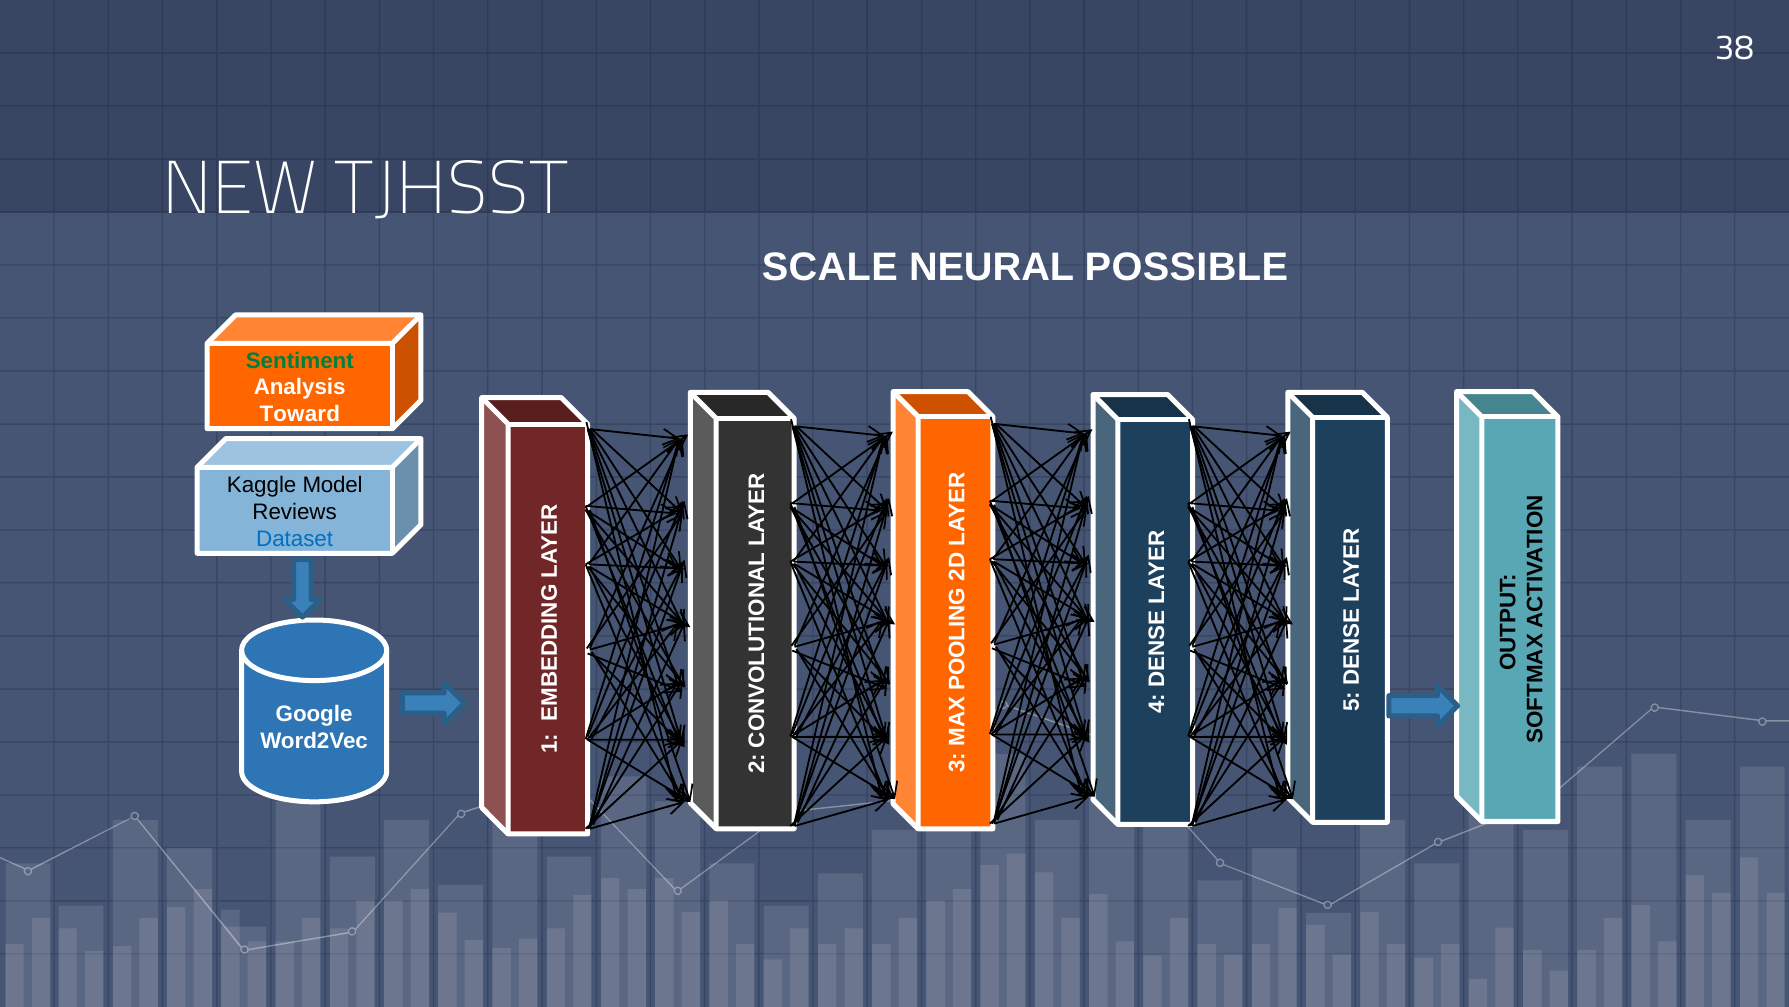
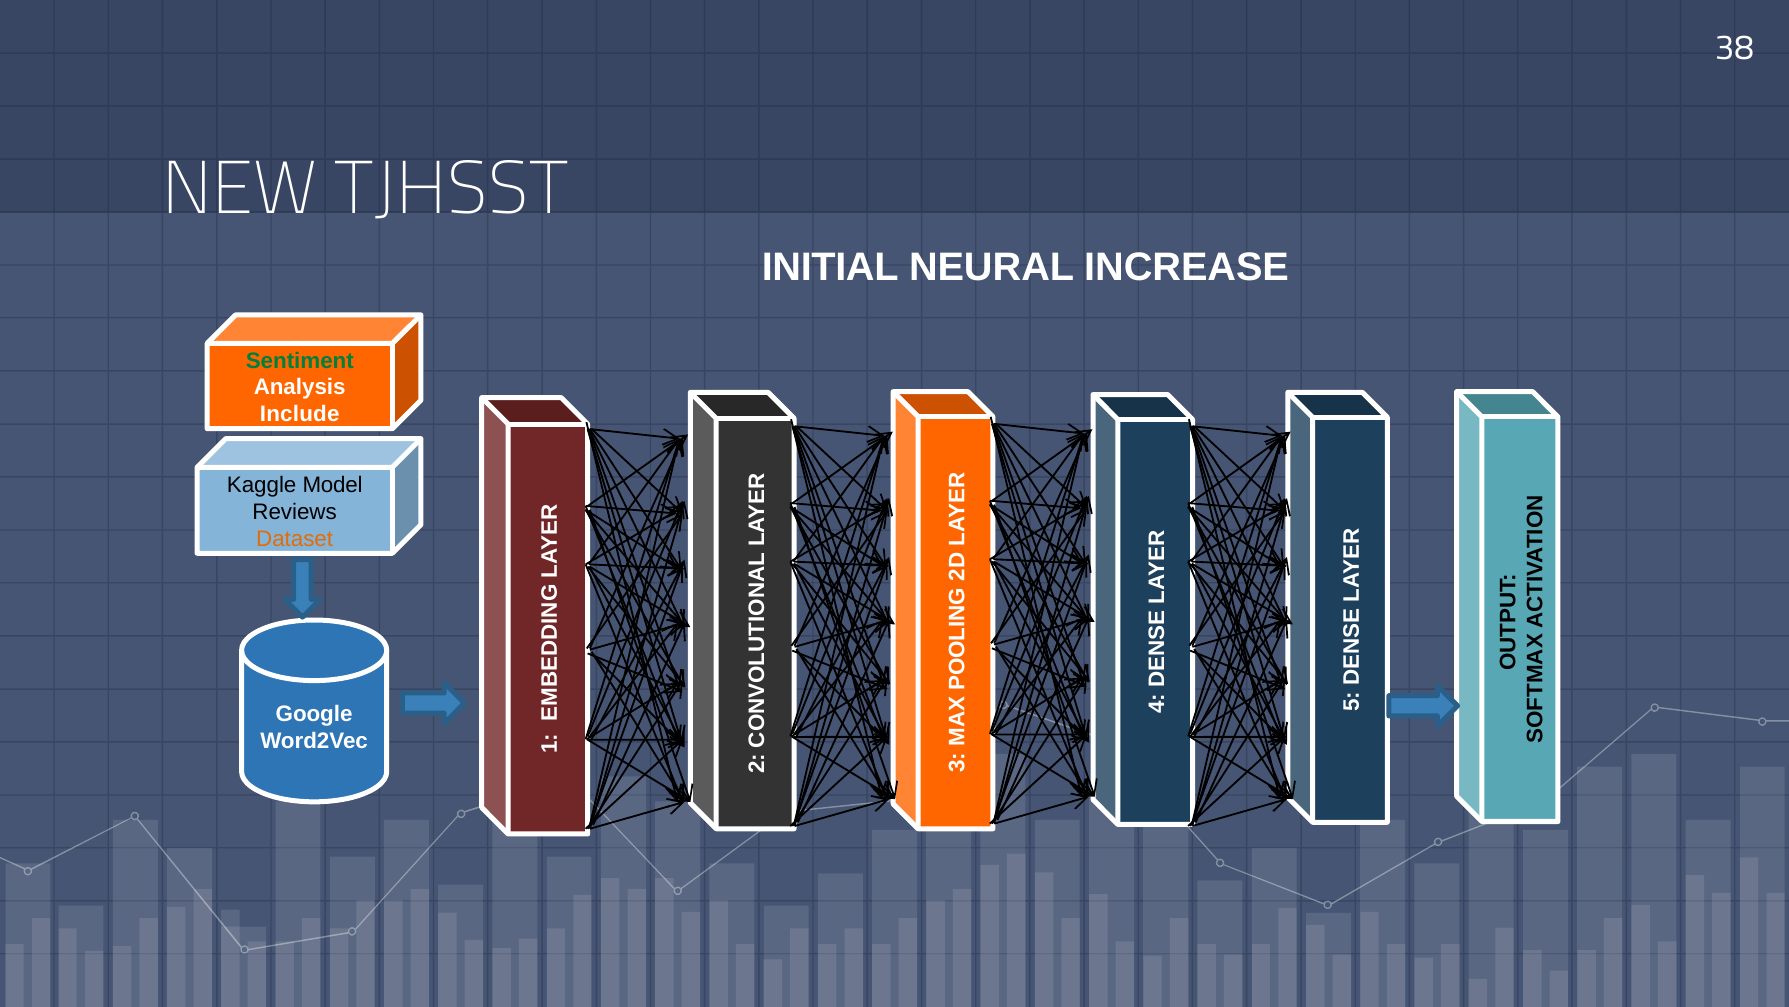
SCALE: SCALE -> INITIAL (830, 267)
POSSIBLE: POSSIBLE -> INCREASE (1187, 267)
Toward: Toward -> Include (300, 414)
Dataset colour: blue -> orange (295, 538)
